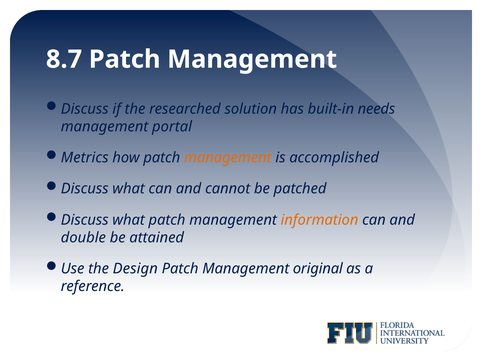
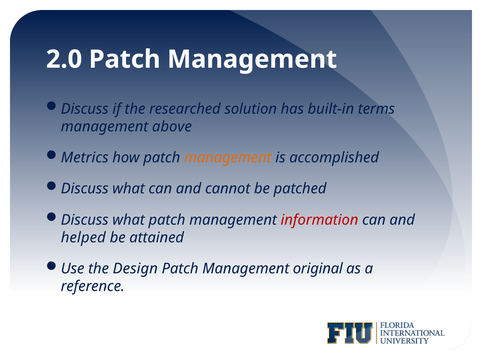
8.7: 8.7 -> 2.0 (64, 59)
needs: needs -> terms (376, 109)
portal: portal -> above (172, 126)
information colour: orange -> red (319, 220)
double: double -> helped (83, 237)
